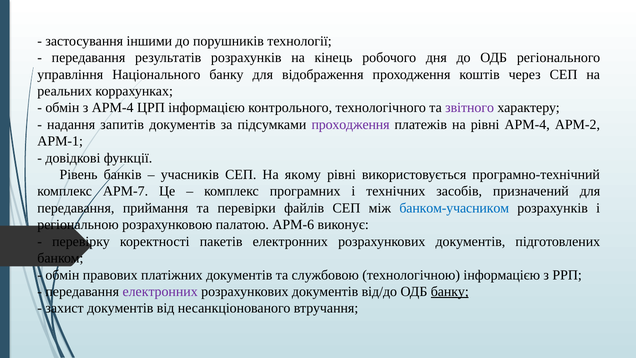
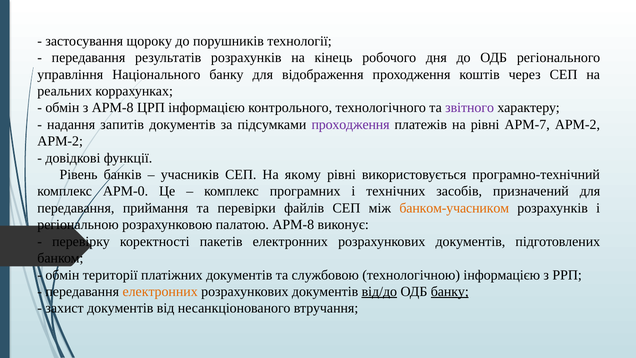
іншими: іншими -> щороку (149, 41)
з АРМ-4: АРМ-4 -> АРМ-8 (113, 108)
рівні АРМ-4: АРМ-4 -> АРМ-7 (527, 124)
АРМ-1: АРМ-1 -> АРМ-2 (60, 141)
АРМ-7: АРМ-7 -> АРМ-0 (126, 191)
банком-учасником colour: blue -> orange (454, 208)
палатою АРМ-6: АРМ-6 -> АРМ-8 (293, 225)
правових: правових -> території (110, 275)
електронних colour: purple -> orange (160, 291)
від/до underline: none -> present (379, 291)
